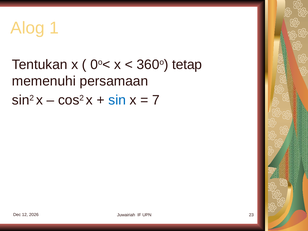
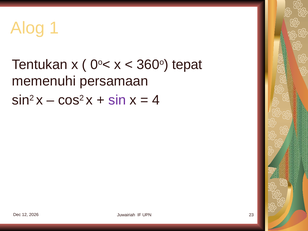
tetap: tetap -> tepat (187, 65)
sin colour: blue -> purple (117, 100)
7: 7 -> 4 (156, 100)
